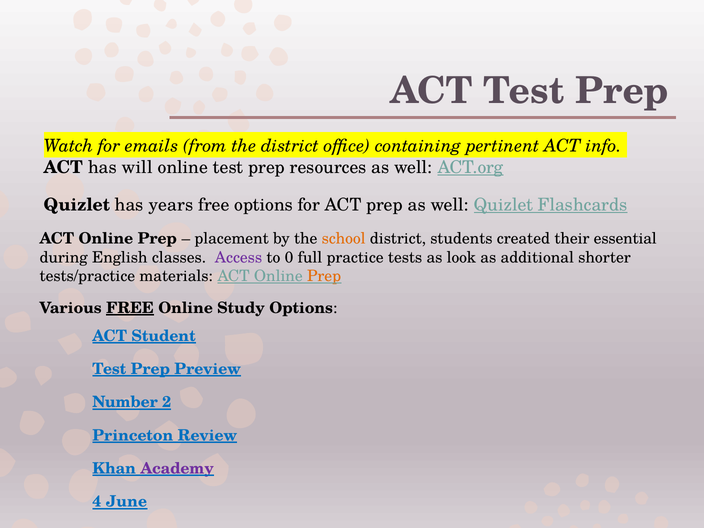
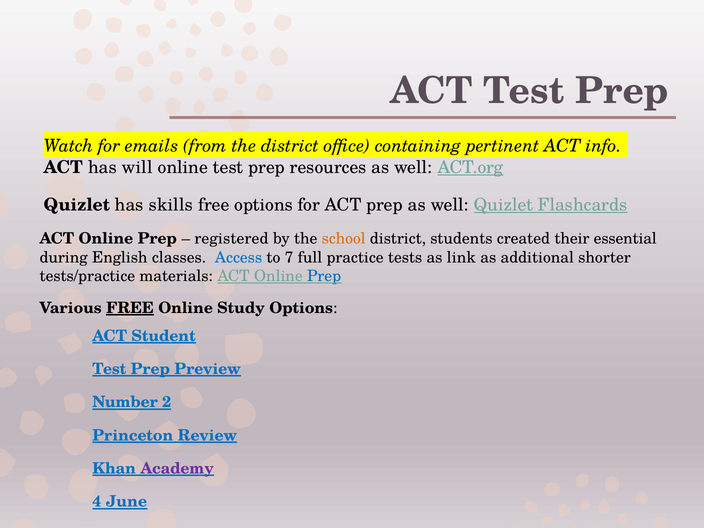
years: years -> skills (171, 205)
placement: placement -> registered (231, 239)
Access colour: purple -> blue (239, 257)
0: 0 -> 7 (289, 257)
look: look -> link (461, 257)
Prep colour: orange -> blue (324, 276)
